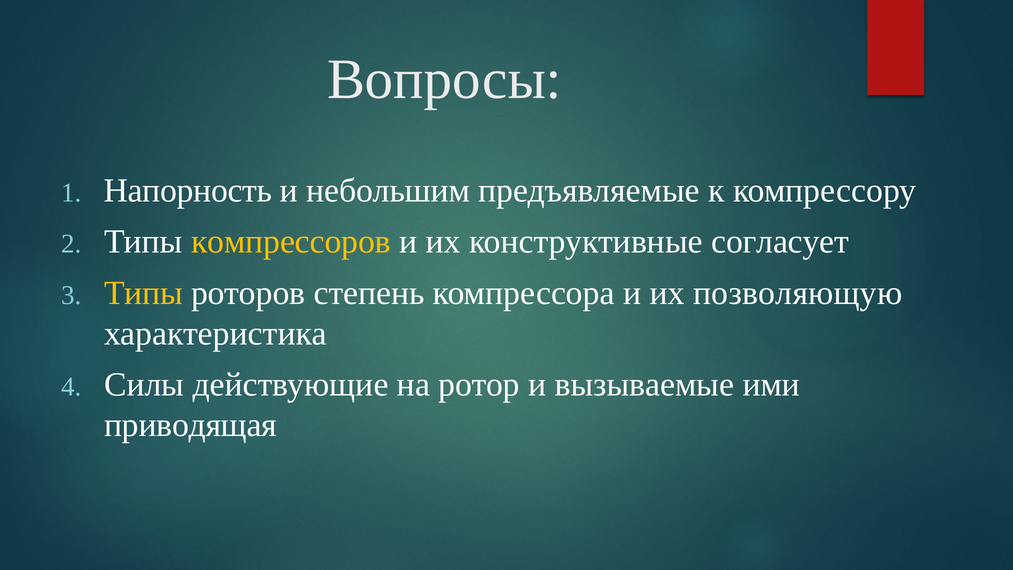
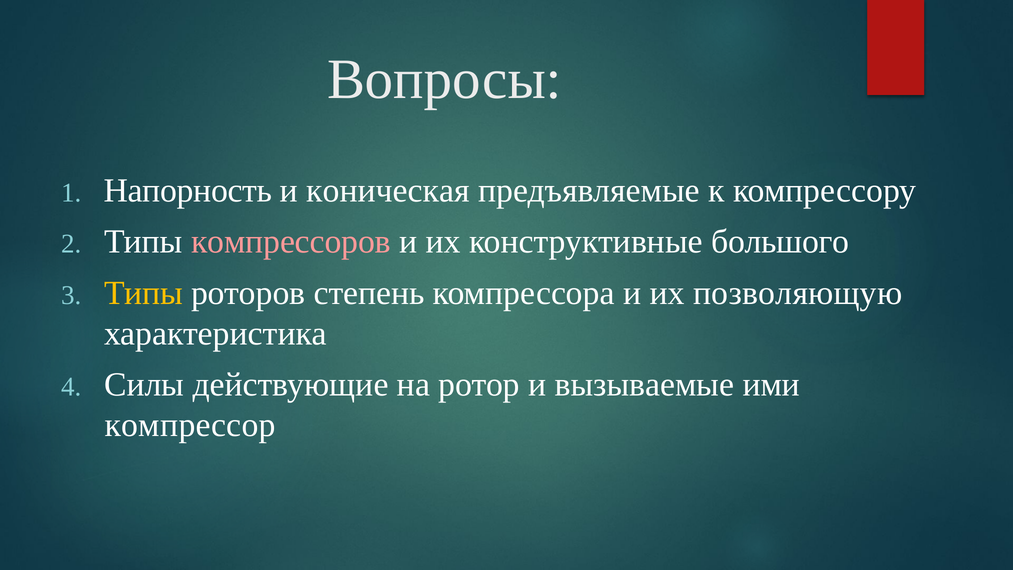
небольшим: небольшим -> коническая (388, 191)
компрессоров colour: yellow -> pink (291, 242)
согласует: согласует -> большого (780, 242)
приводящая: приводящая -> компрессор (190, 425)
